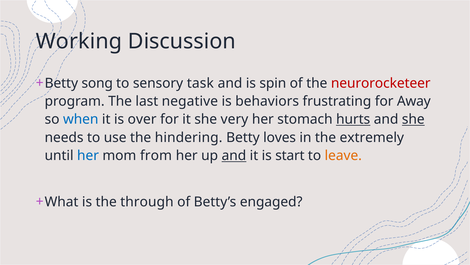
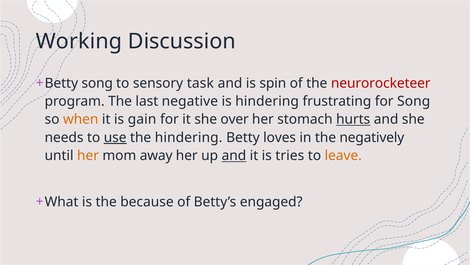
is behaviors: behaviors -> hindering (267, 101)
for Away: Away -> Song (414, 101)
when colour: blue -> orange (81, 119)
over: over -> gain (142, 119)
very: very -> over (235, 119)
she underline: present -> none (413, 119)
use underline: none -> present (115, 137)
extremely: extremely -> negatively (372, 137)
her colour: blue -> orange (88, 155)
from: from -> away (156, 155)
start: start -> tries (290, 155)
through: through -> because (147, 201)
